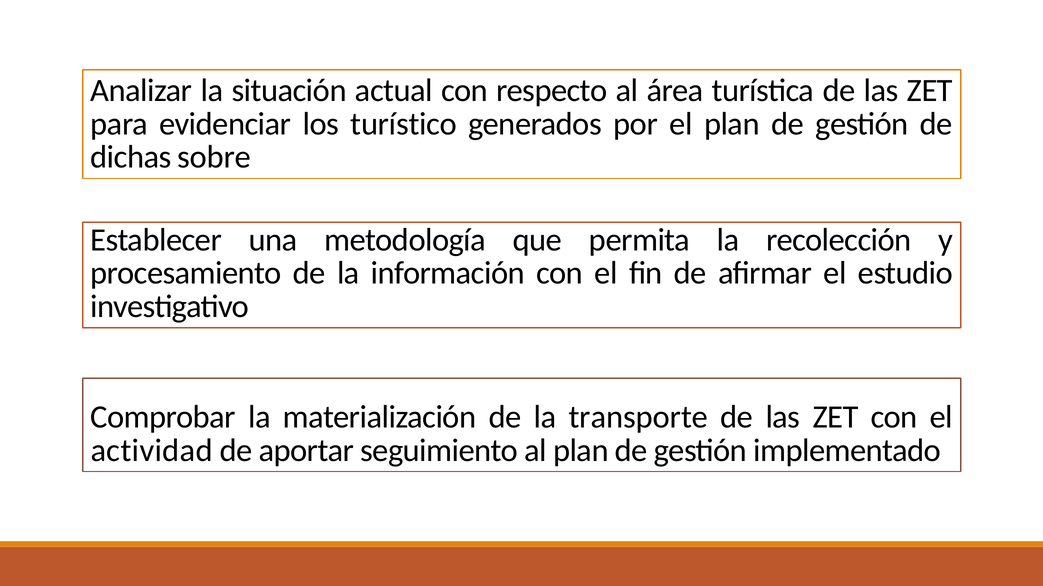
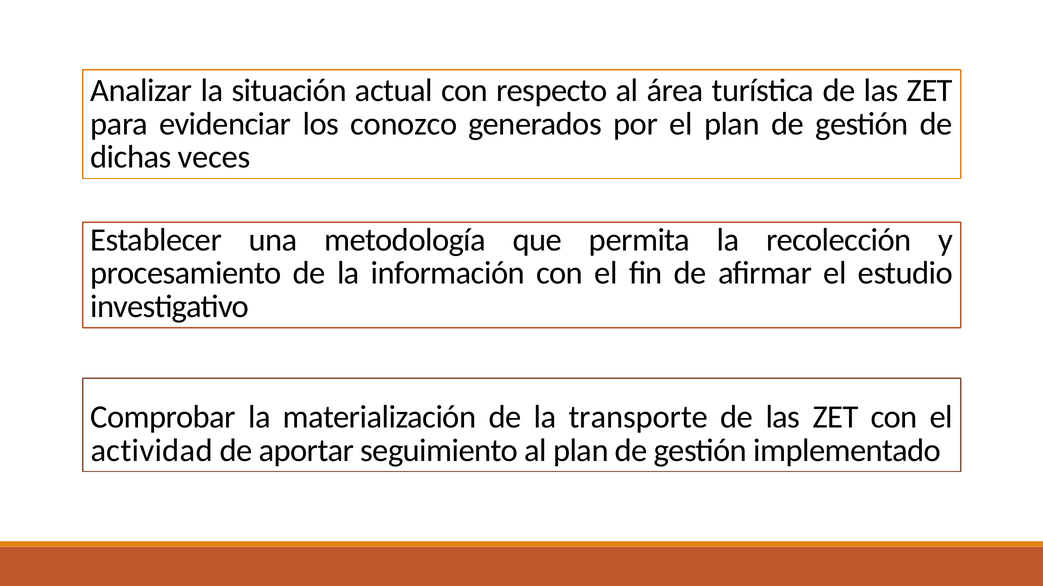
turístico: turístico -> conozco (404, 124)
sobre: sobre -> veces (214, 157)
